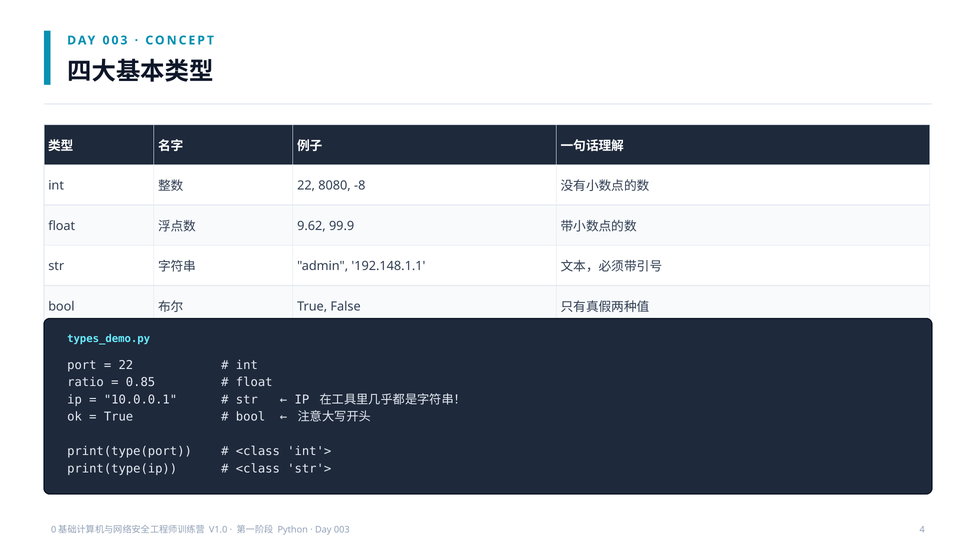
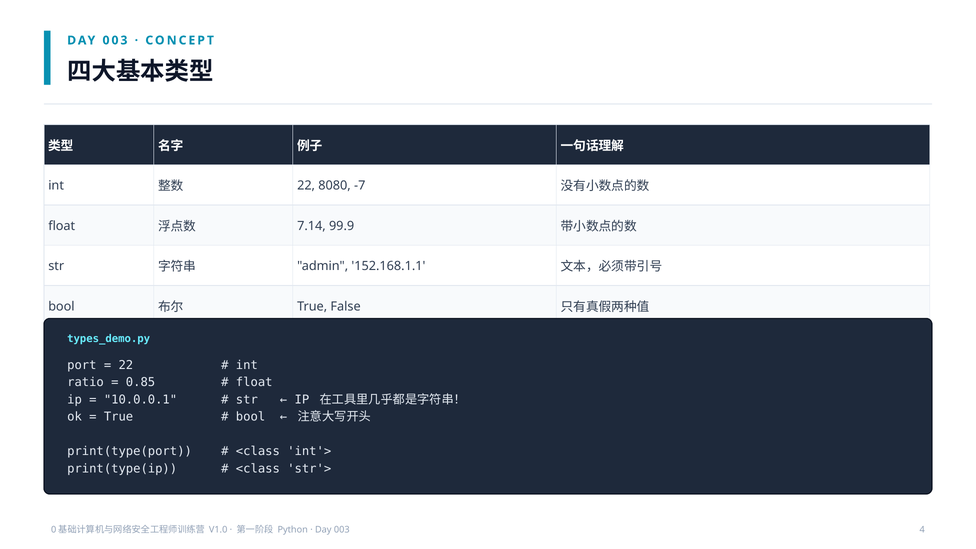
-8: -8 -> -7 (360, 186)
9.62: 9.62 -> 7.14 (311, 226)
192.148.1.1: 192.148.1.1 -> 152.168.1.1 (388, 266)
